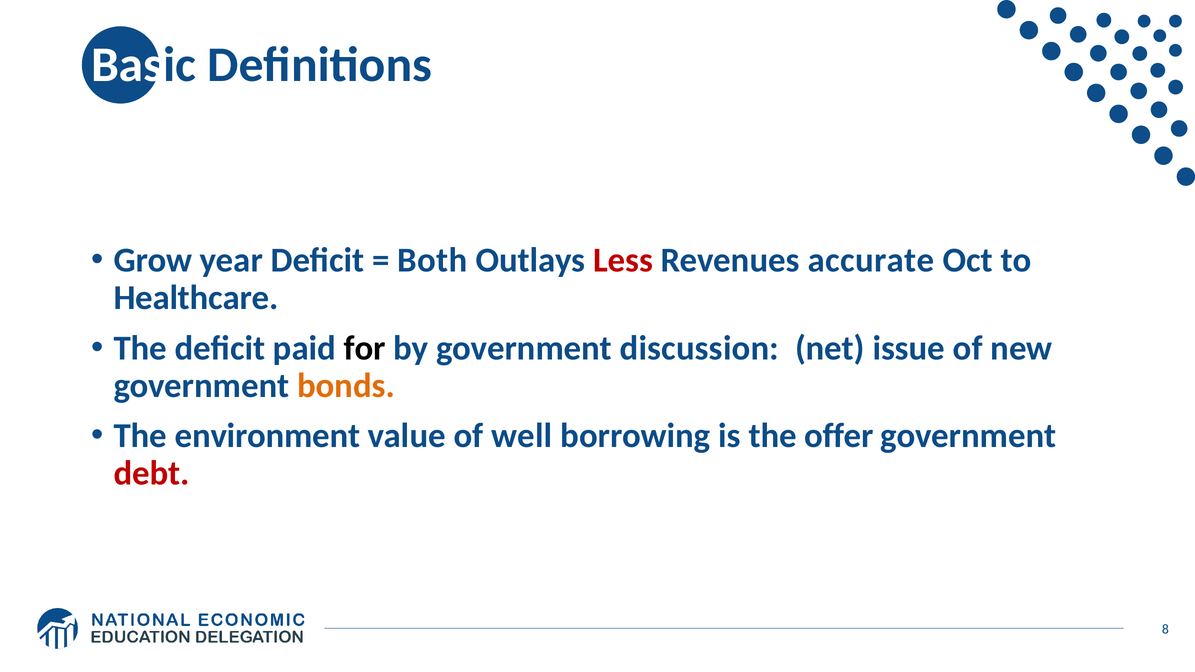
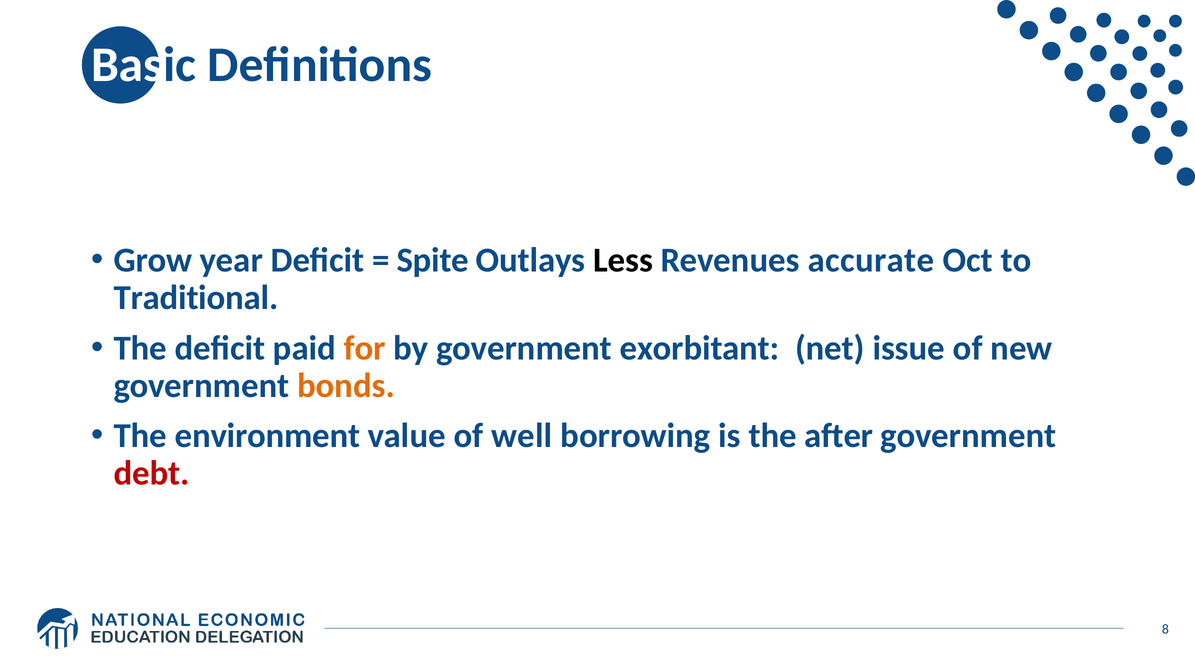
Both: Both -> Spite (433, 260)
Less colour: red -> black (623, 260)
Healthcare: Healthcare -> Traditional (196, 298)
for colour: black -> orange (365, 348)
discussion: discussion -> exorbitant (700, 348)
offer: offer -> after (839, 436)
